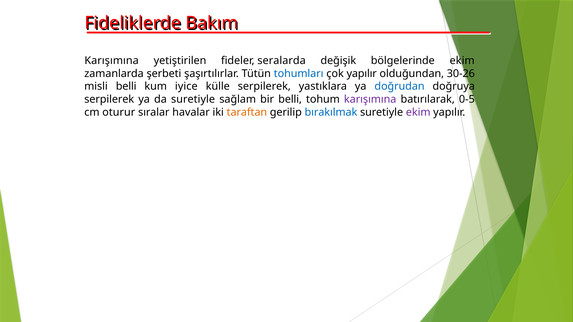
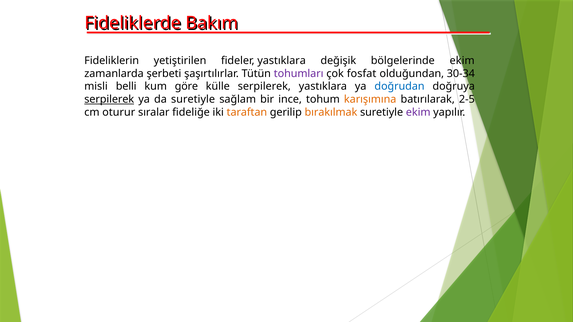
Karışımına: Karışımına -> Fideliklerin (112, 61)
fideler seralarda: seralarda -> yastıklara (282, 61)
tohumları colour: blue -> purple (299, 74)
çok yapılır: yapılır -> fosfat (362, 74)
30-26: 30-26 -> 30-34 (461, 74)
iyice: iyice -> göre (186, 86)
serpilerek underline: none -> present (109, 99)
bir belli: belli -> ince (290, 99)
karışımına colour: purple -> orange (370, 99)
0-5: 0-5 -> 2-5 (467, 99)
havalar: havalar -> fideliğe (191, 112)
bırakılmak colour: blue -> orange (331, 112)
